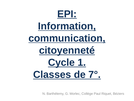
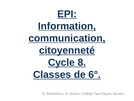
1: 1 -> 8 (82, 62)
7°: 7° -> 6° (95, 74)
